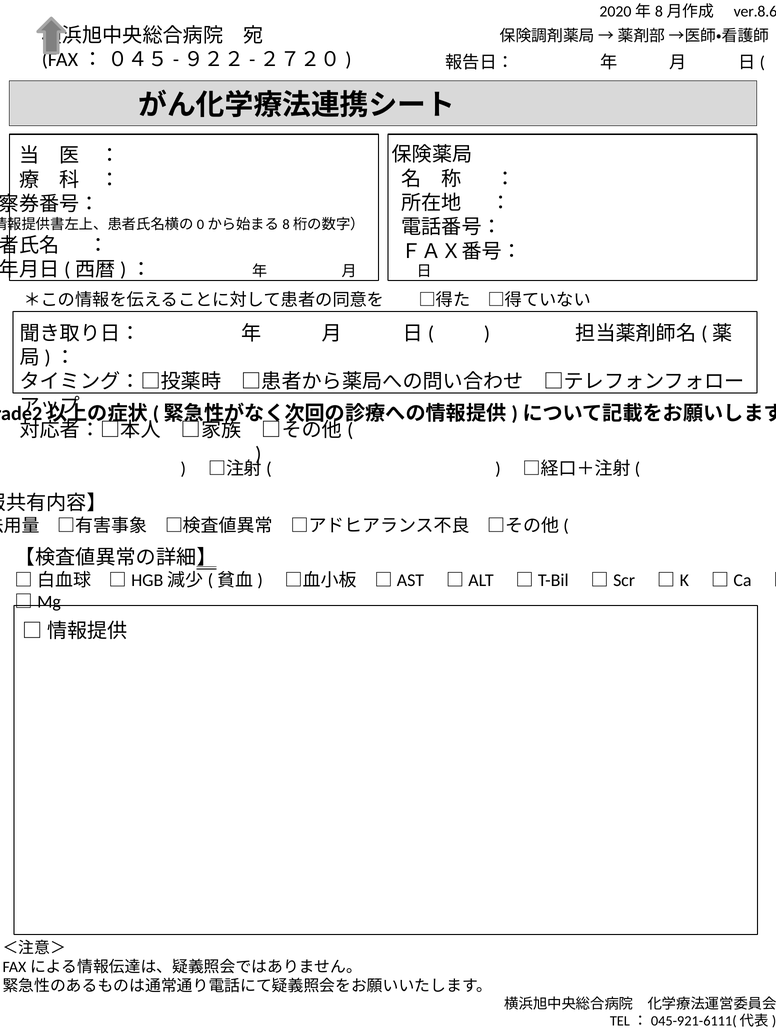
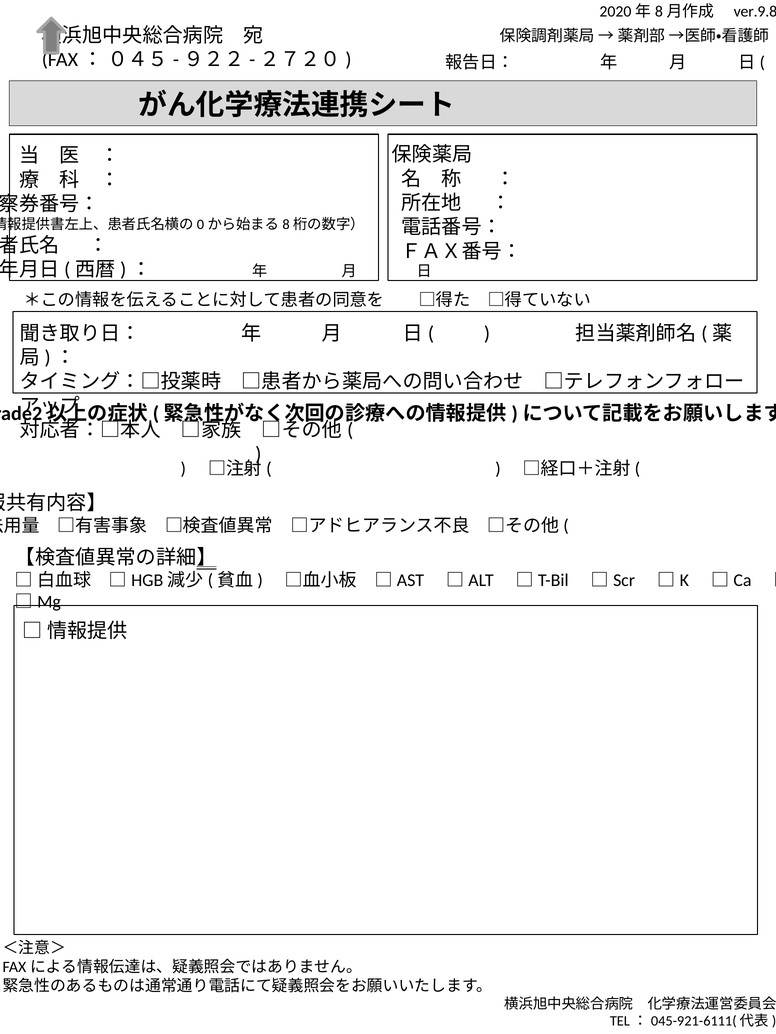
ver.8.6: ver.8.6 -> ver.9.8 (755, 12)
